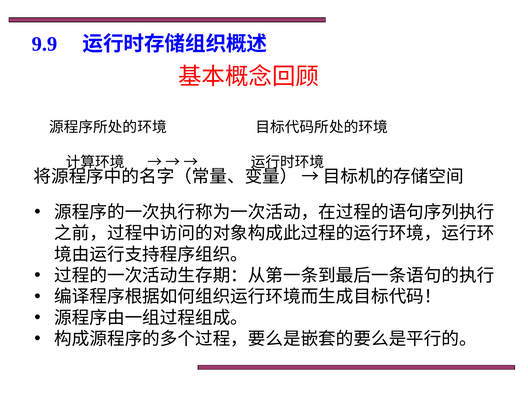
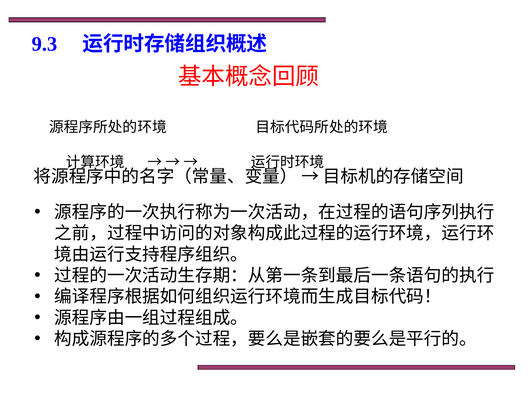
9.9: 9.9 -> 9.3 (44, 44)
